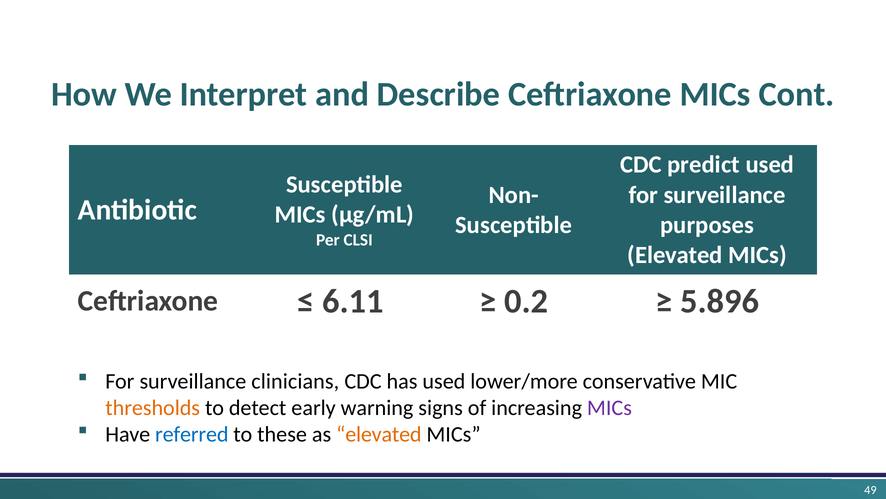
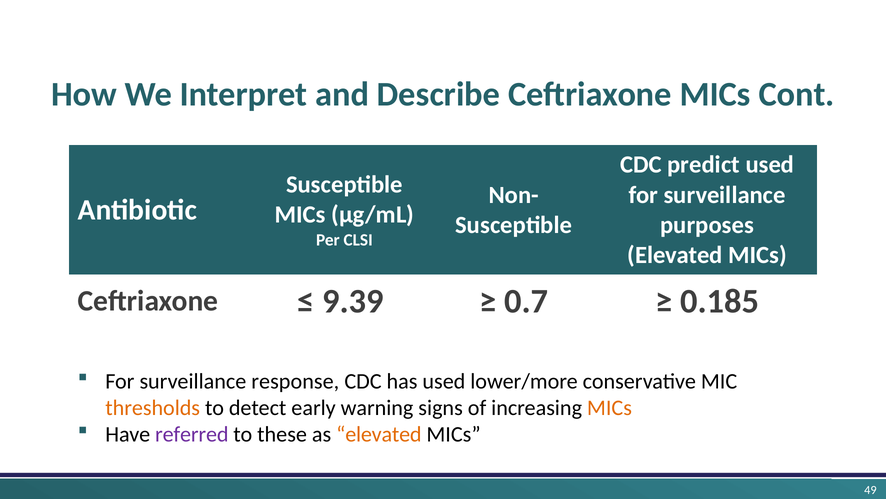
6.11: 6.11 -> 9.39 (353, 301)
0.2: 0.2 -> 0.7 (526, 301)
5.896: 5.896 -> 0.185 (720, 301)
clinicians: clinicians -> response (295, 381)
MICs colour: purple -> orange (609, 408)
referred colour: blue -> purple (192, 434)
